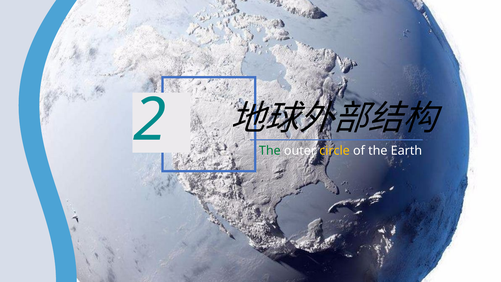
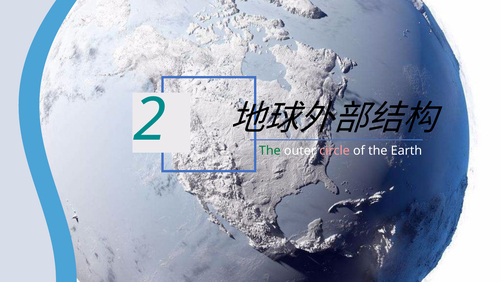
circle colour: yellow -> pink (335, 151)
